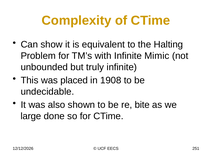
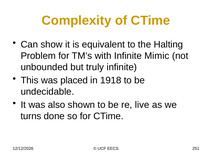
1908: 1908 -> 1918 (111, 80)
bite: bite -> live (142, 105)
large: large -> turns (31, 116)
